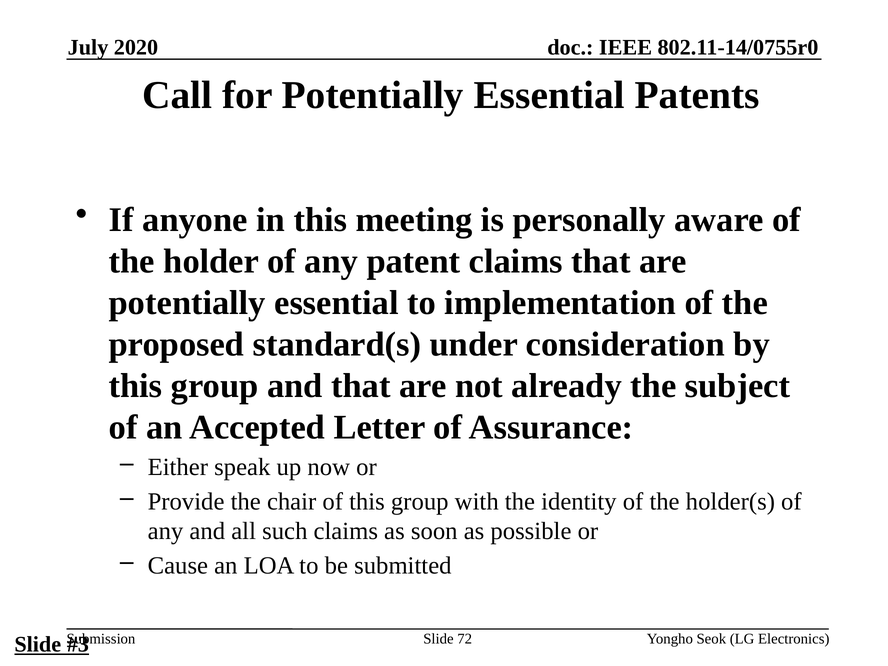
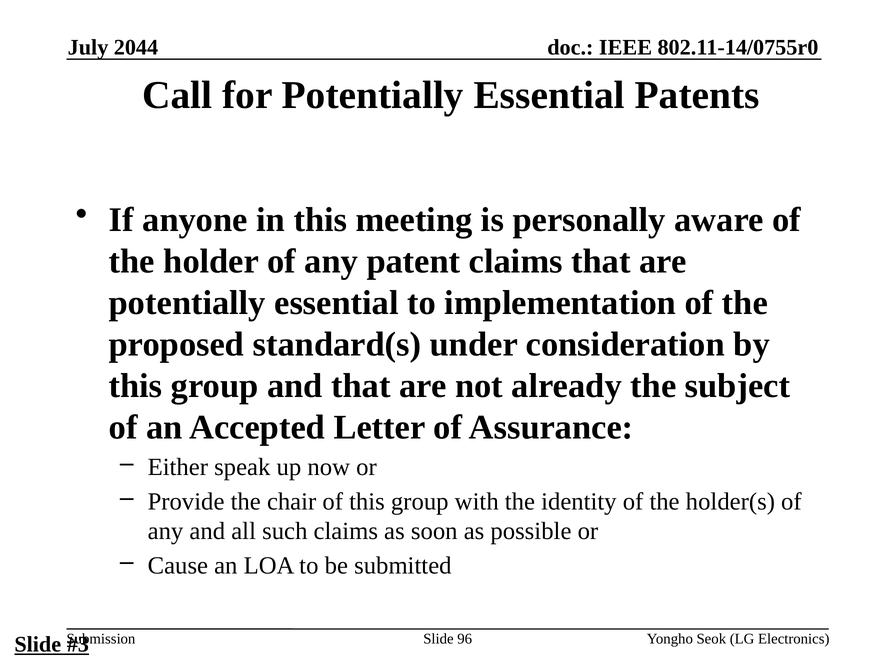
2020: 2020 -> 2044 (136, 47)
72: 72 -> 96 (465, 639)
